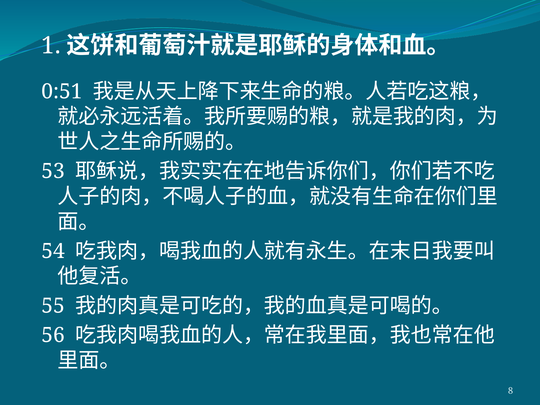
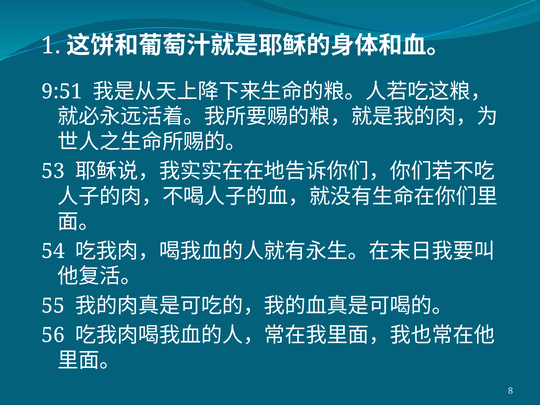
0:51: 0:51 -> 9:51 (62, 91)
